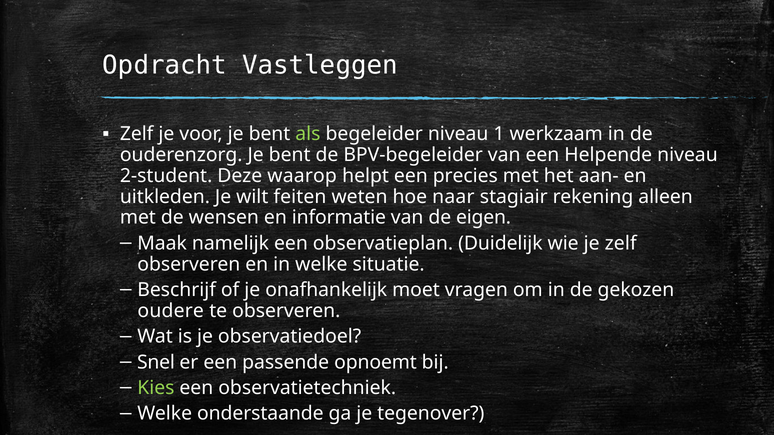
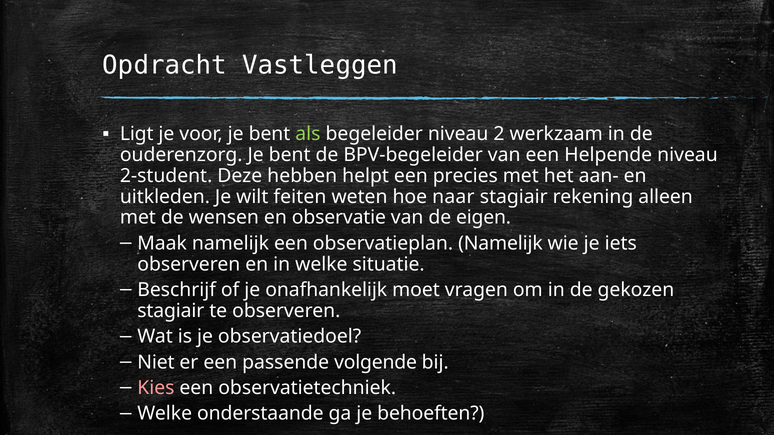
Zelf: Zelf -> Ligt (137, 134)
1: 1 -> 2 (499, 134)
waarop: waarop -> hebben (302, 176)
informatie: informatie -> observatie (339, 218)
observatieplan Duidelijk: Duidelijk -> Namelijk (500, 244)
je zelf: zelf -> iets (621, 244)
oudere: oudere -> stagiair (171, 311)
Snel: Snel -> Niet (156, 363)
opnoemt: opnoemt -> volgende (376, 363)
Kies colour: light green -> pink (156, 388)
tegenover: tegenover -> behoeften (431, 414)
